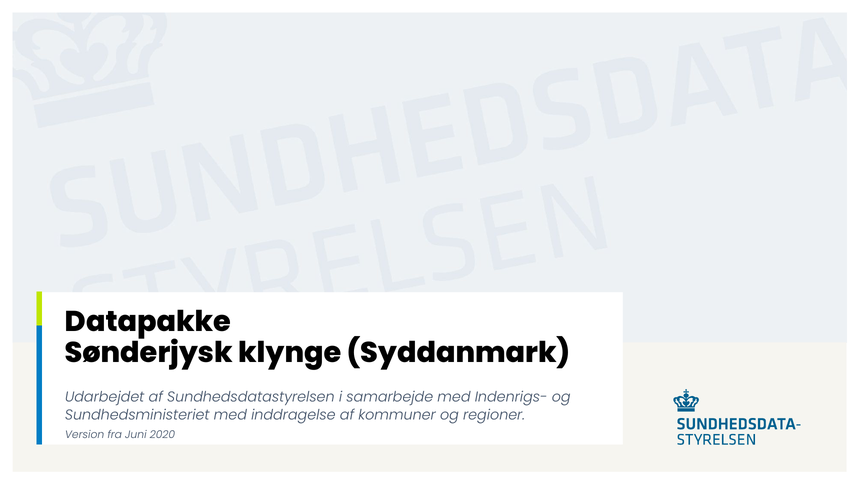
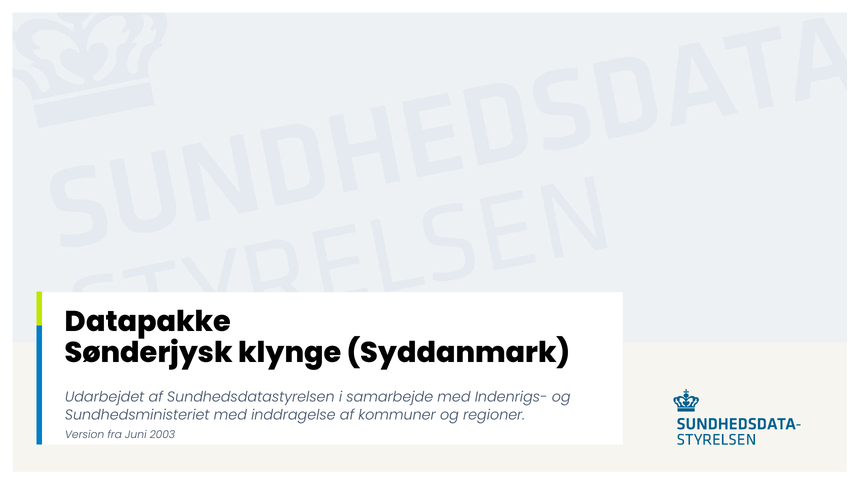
2020: 2020 -> 2003 (162, 435)
